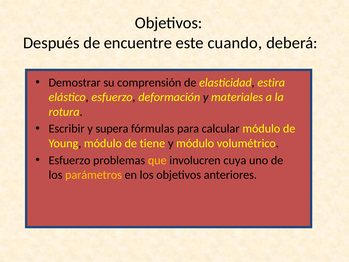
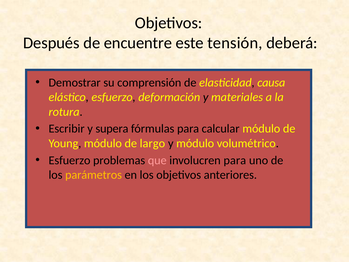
cuando: cuando -> tensión (235, 43)
estira: estira -> causa (271, 83)
tiene: tiene -> largo (152, 143)
que colour: yellow -> pink (157, 160)
involucren cuya: cuya -> para (235, 160)
